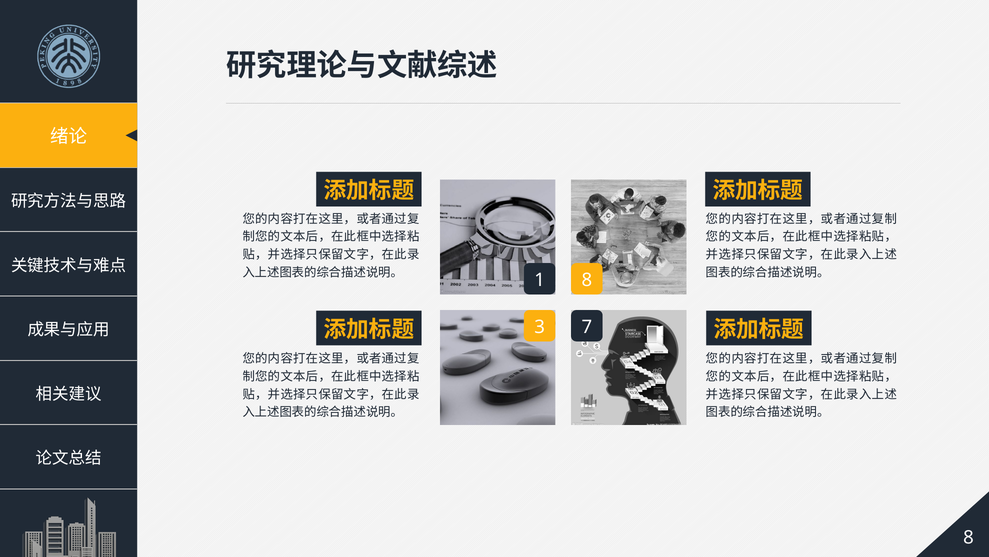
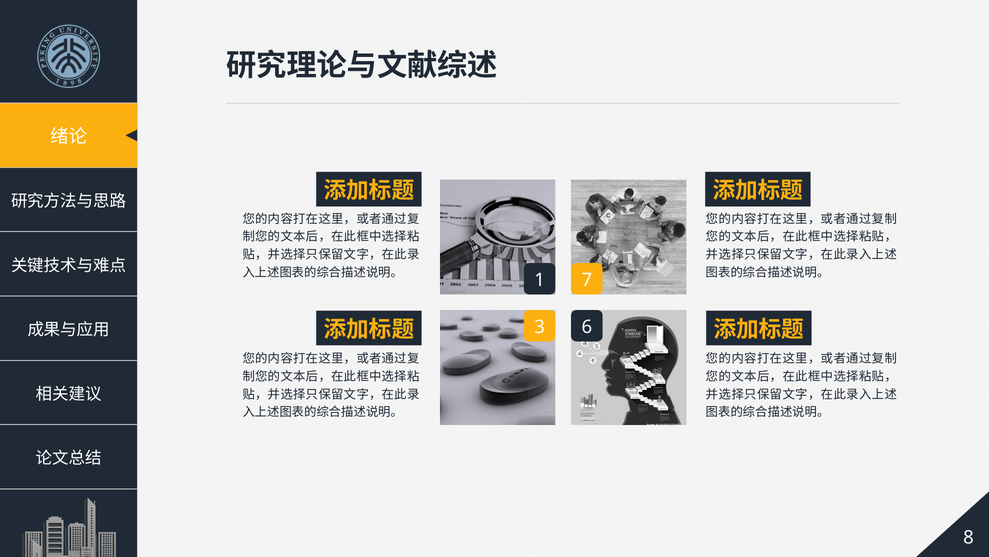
1 8: 8 -> 7 (587, 280)
7: 7 -> 6 (587, 327)
